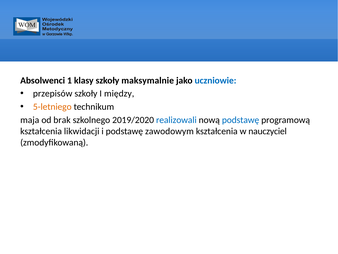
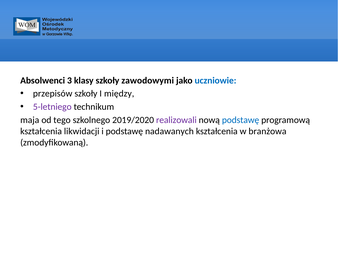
1: 1 -> 3 (70, 80)
maksymalnie: maksymalnie -> zawodowymi (148, 80)
5-letniego colour: orange -> purple (52, 107)
brak: brak -> tego (62, 120)
realizowali colour: blue -> purple (176, 120)
zawodowym: zawodowym -> nadawanych (169, 131)
nauczyciel: nauczyciel -> branżowa (268, 131)
